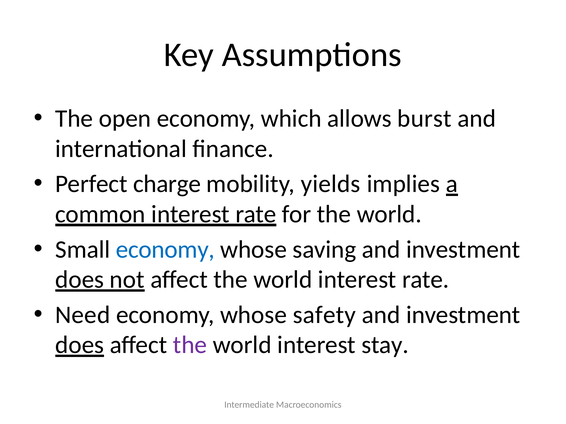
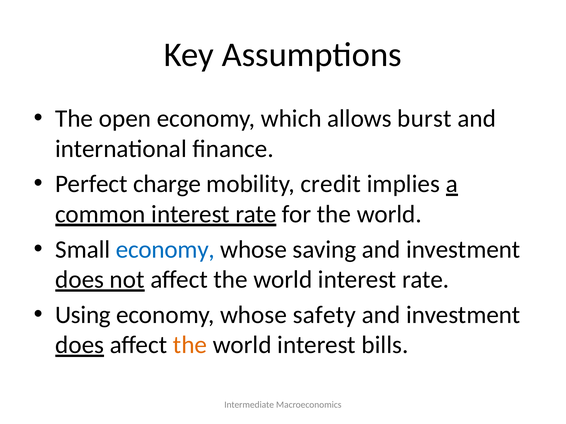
yields: yields -> credit (331, 184)
Need: Need -> Using (83, 315)
the colour: purple -> orange (190, 345)
stay: stay -> bills (385, 345)
